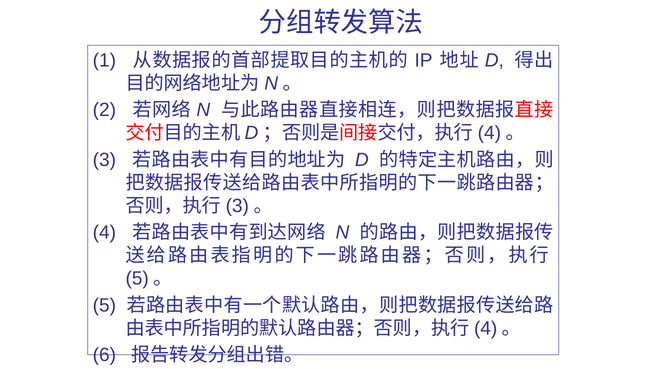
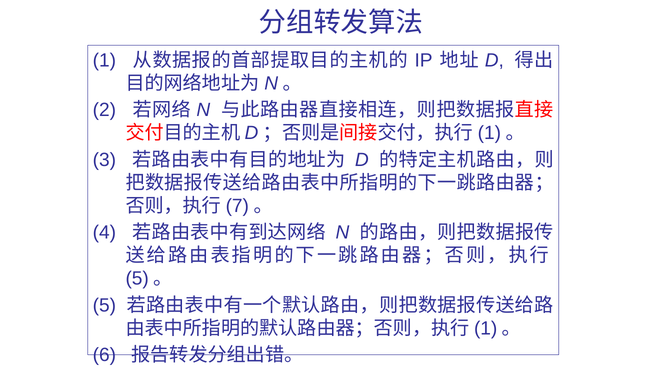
4: 4 -> 1 (489, 133)
3: 3 -> 7 (237, 206)
4: 4 -> 1 (486, 328)
